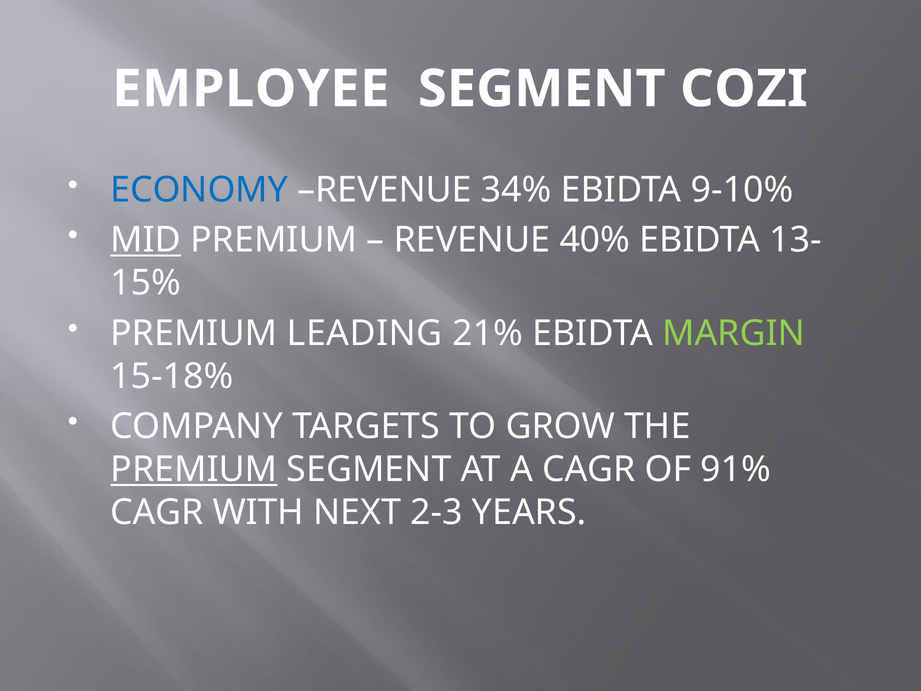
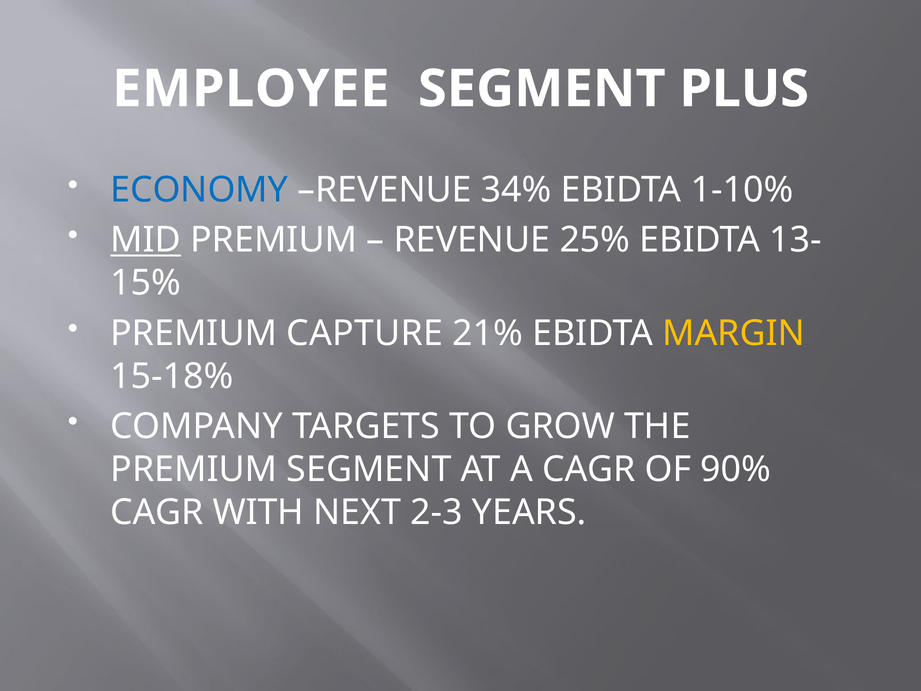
COZI: COZI -> PLUS (744, 89)
9-10%: 9-10% -> 1-10% (742, 190)
40%: 40% -> 25% (595, 240)
LEADING: LEADING -> CAPTURE (365, 333)
MARGIN colour: light green -> yellow (734, 333)
PREMIUM underline: present -> none (194, 469)
91%: 91% -> 90% (736, 469)
